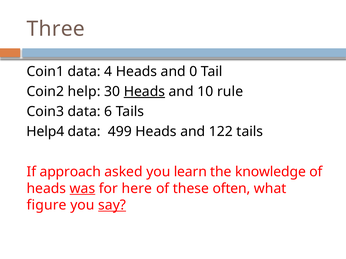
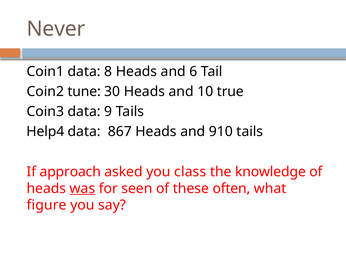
Three: Three -> Never (56, 29)
4: 4 -> 8 (108, 72)
0: 0 -> 6 (193, 72)
help: help -> tune (84, 92)
Heads underline: present -> none (144, 92)
rule: rule -> true (230, 92)
6: 6 -> 9 (108, 112)
499: 499 -> 867 (120, 132)
122: 122 -> 910 (221, 132)
learn: learn -> class (190, 172)
here: here -> seen (137, 189)
say underline: present -> none (112, 206)
